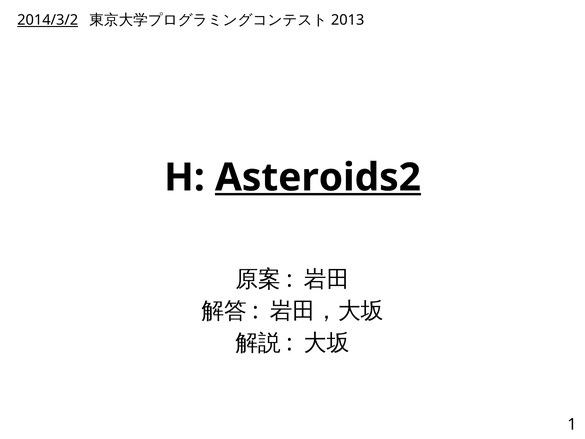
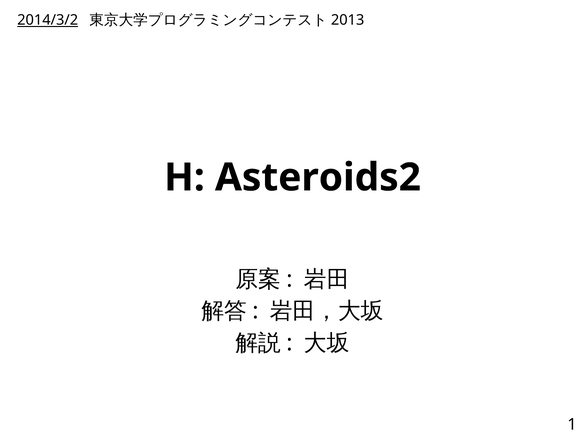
Asteroids2 underline: present -> none (318, 177)
